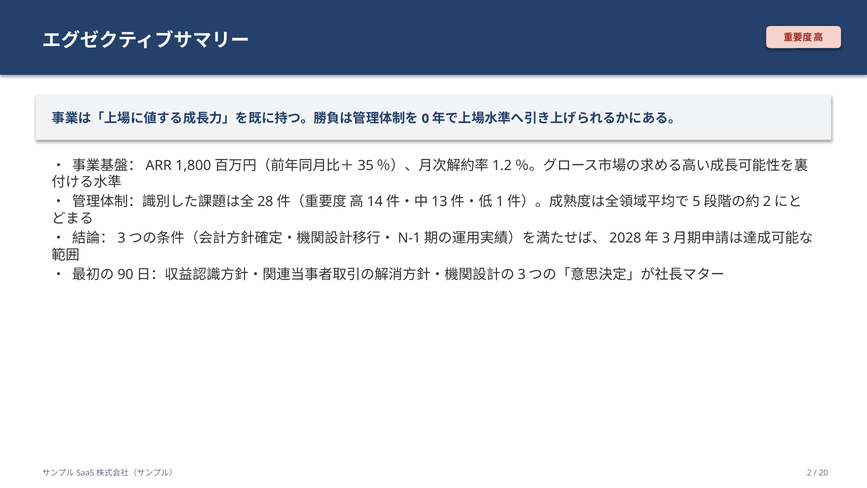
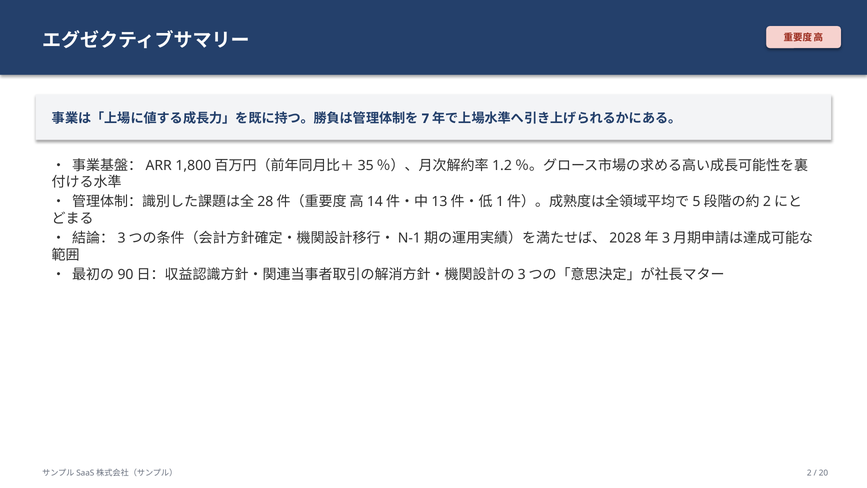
0: 0 -> 7 (425, 119)
